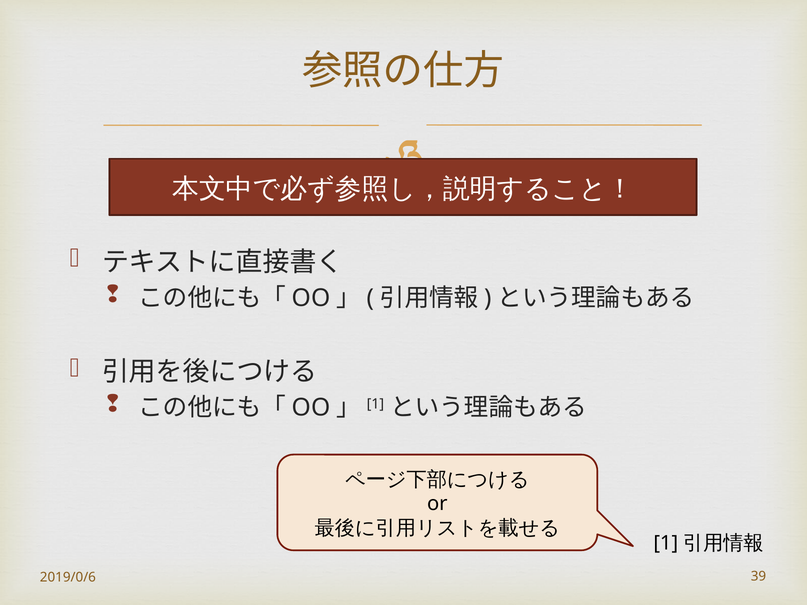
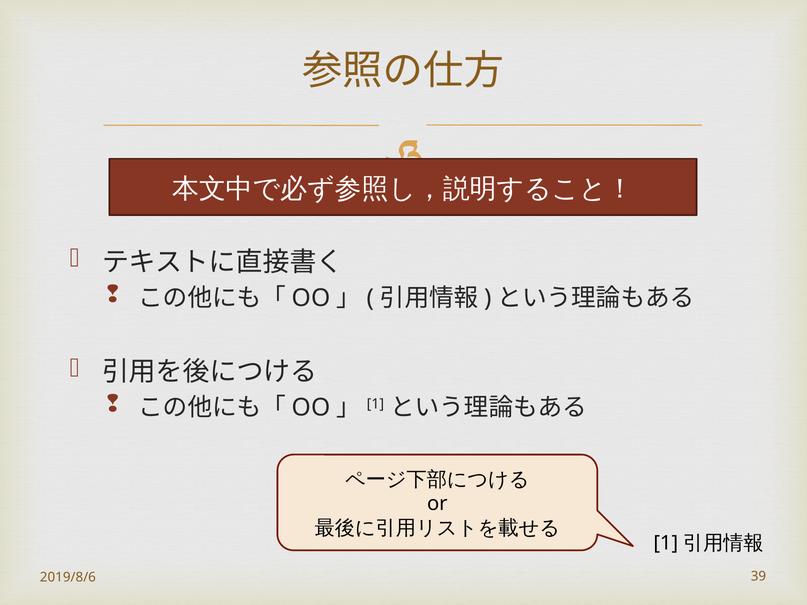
2019/0/6: 2019/0/6 -> 2019/8/6 (68, 578)
